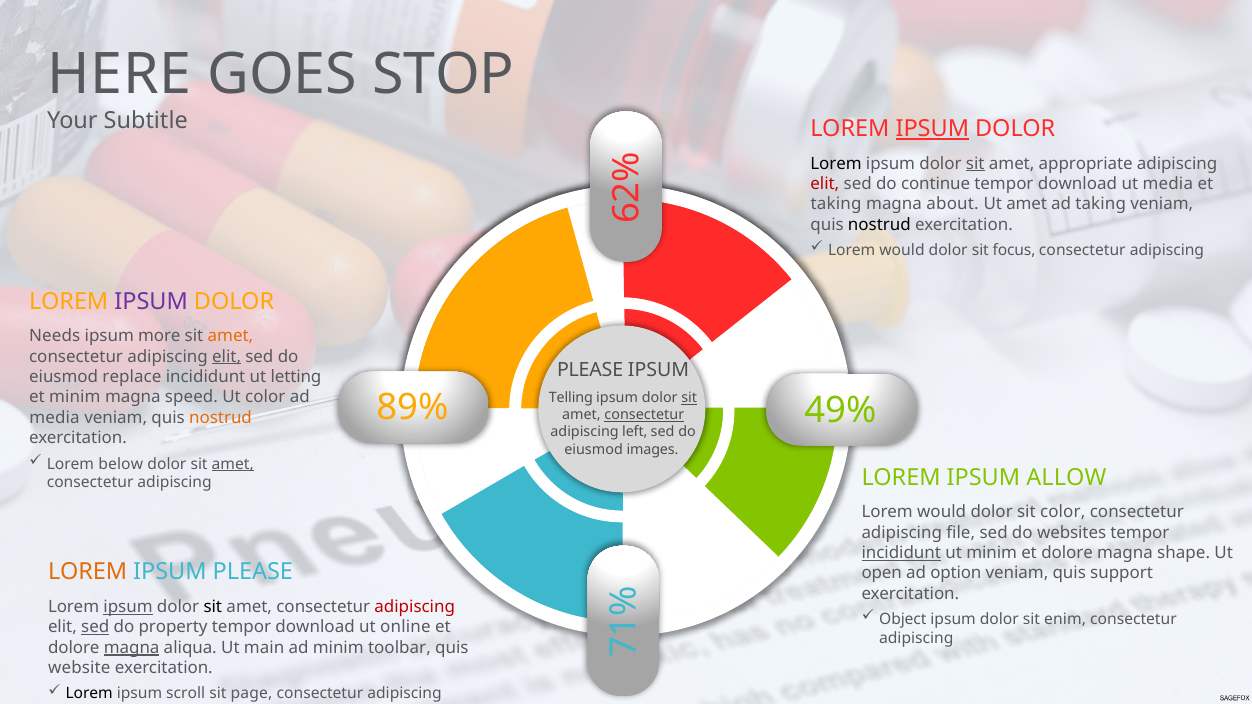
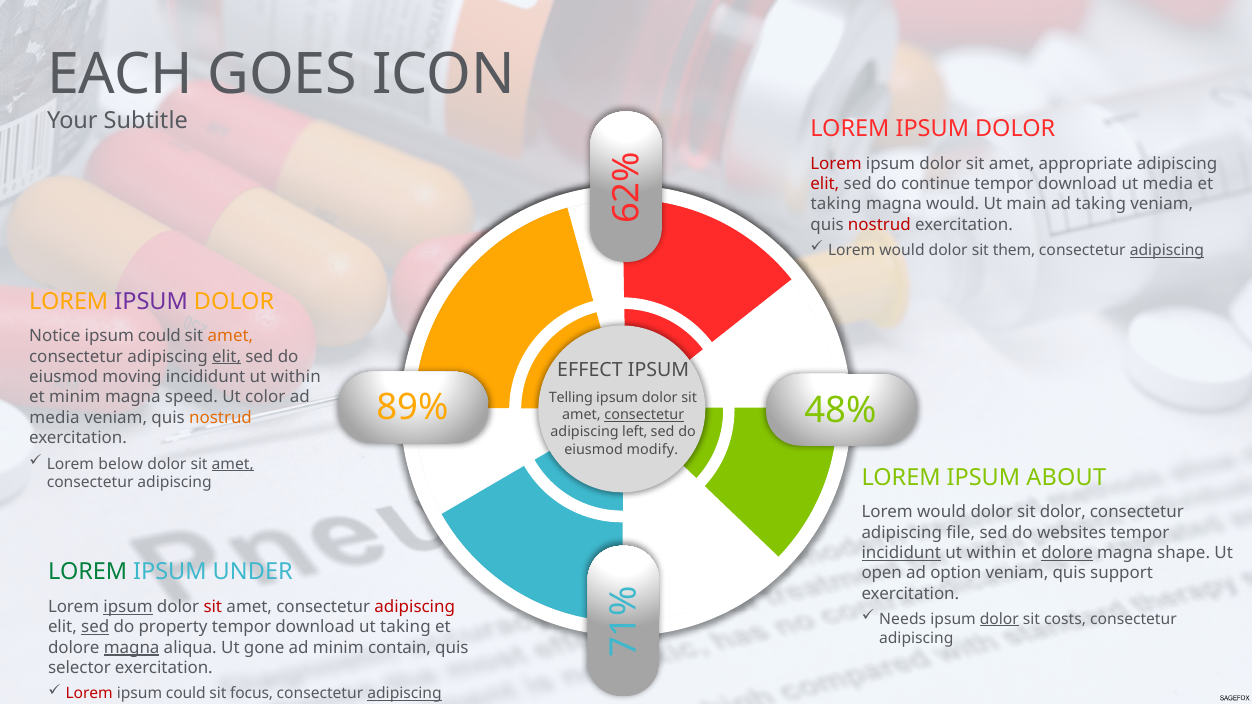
HERE: HERE -> EACH (120, 74)
STOP: STOP -> ICON (444, 74)
IPSUM underline: present -> none (932, 129)
Lorem colour: black -> red (836, 164)
sit underline: present -> none (975, 164)
magna about: about -> would (953, 204)
Ut amet: amet -> main (1027, 204)
nostrud colour: black -> red (879, 225)
focus: focus -> them (1014, 250)
adipiscing underline: none -> present (1167, 250)
Needs: Needs -> Notice (55, 336)
more: more -> could (159, 336)
PLEASE: PLEASE -> EFFECT (590, 370)
replace: replace -> moving (132, 377)
letting: letting -> within (296, 377)
sit underline: present -> none (689, 398)
49%: 49% -> 48% (840, 410)
images: images -> modify (652, 450)
ALLOW: ALLOW -> ABOUT (1066, 477)
sit color: color -> dolor (1063, 512)
minim: minim -> within (992, 553)
dolore underline: none -> present (1067, 553)
LOREM colour: orange -> green (88, 572)
IPSUM PLEASE: PLEASE -> UNDER (253, 572)
sit colour: black -> red (213, 607)
Object: Object -> Needs (903, 619)
dolor underline: none -> present (999, 619)
enim: enim -> costs (1065, 619)
ut online: online -> taking (405, 628)
main: main -> gone (264, 648)
toolbar: toolbar -> contain (400, 648)
website: website -> selector (79, 668)
Lorem colour: black -> red (89, 694)
scroll: scroll -> could (186, 694)
page: page -> focus (252, 694)
adipiscing underline: none -> present (405, 694)
